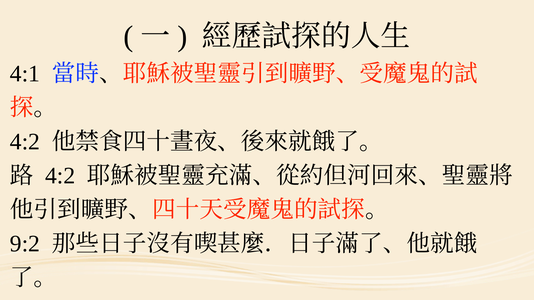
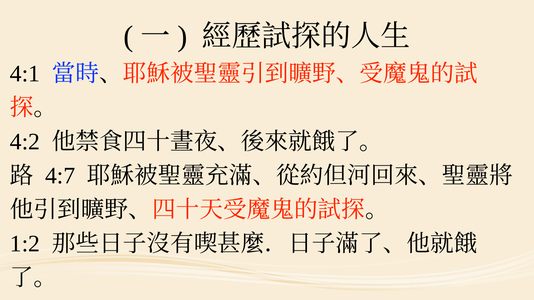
4:2: 4:2 -> 4:7 (60, 176)
9:2: 9:2 -> 1:2 (25, 244)
